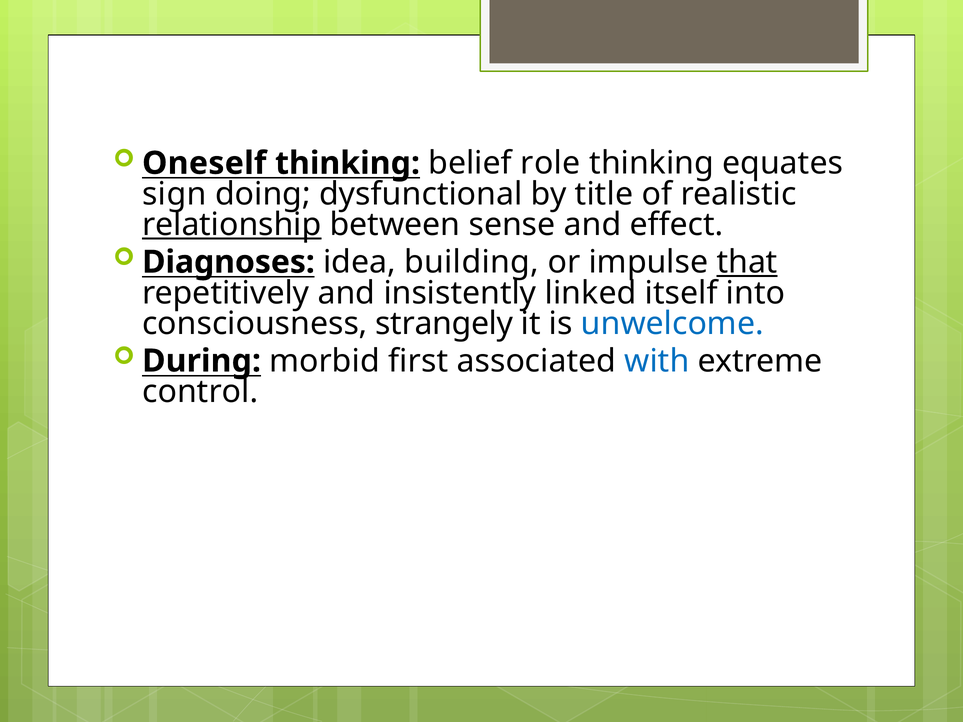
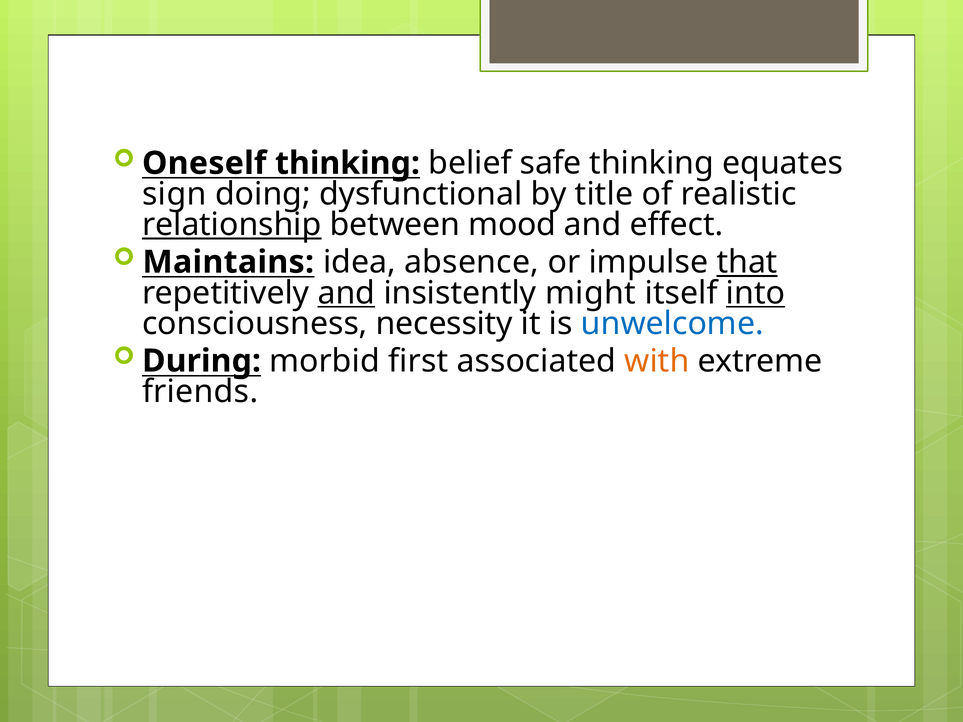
role: role -> safe (551, 163)
sense: sense -> mood (512, 225)
Diagnoses: Diagnoses -> Maintains (228, 262)
building: building -> absence (472, 262)
and underline: none -> present (346, 293)
linked: linked -> might (591, 293)
into underline: none -> present (755, 293)
strangely: strangely -> necessity (444, 324)
with colour: blue -> orange (657, 361)
control: control -> friends (200, 392)
